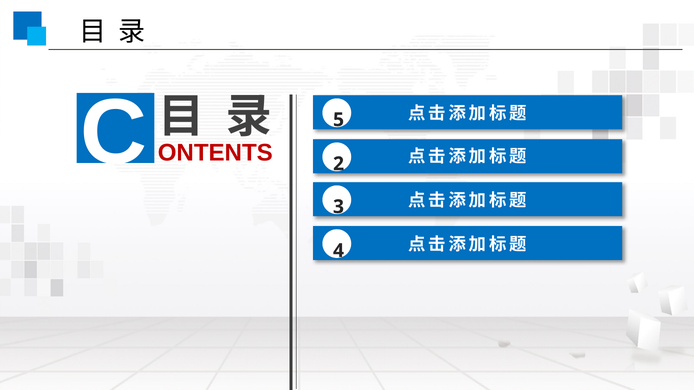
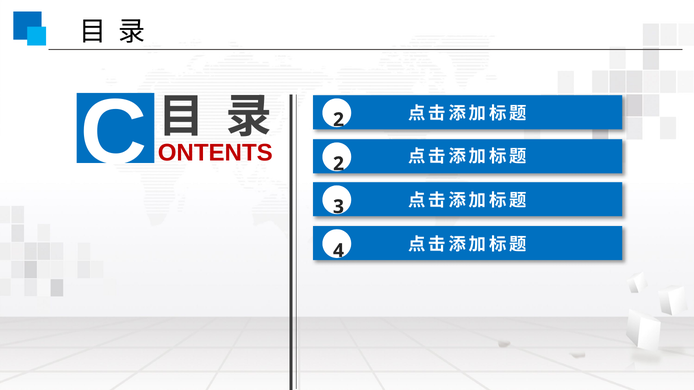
C 5: 5 -> 2 (339, 120)
